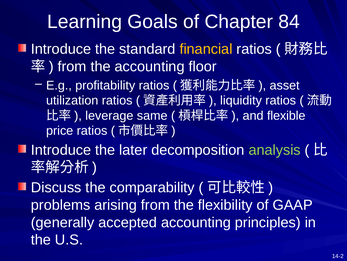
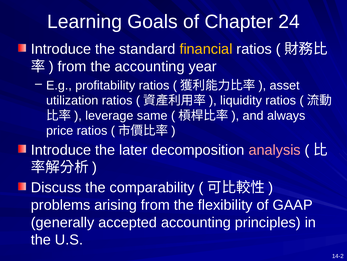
84: 84 -> 24 (289, 22)
floor: floor -> year (203, 66)
flexible: flexible -> always (286, 115)
analysis colour: light green -> pink (275, 150)
